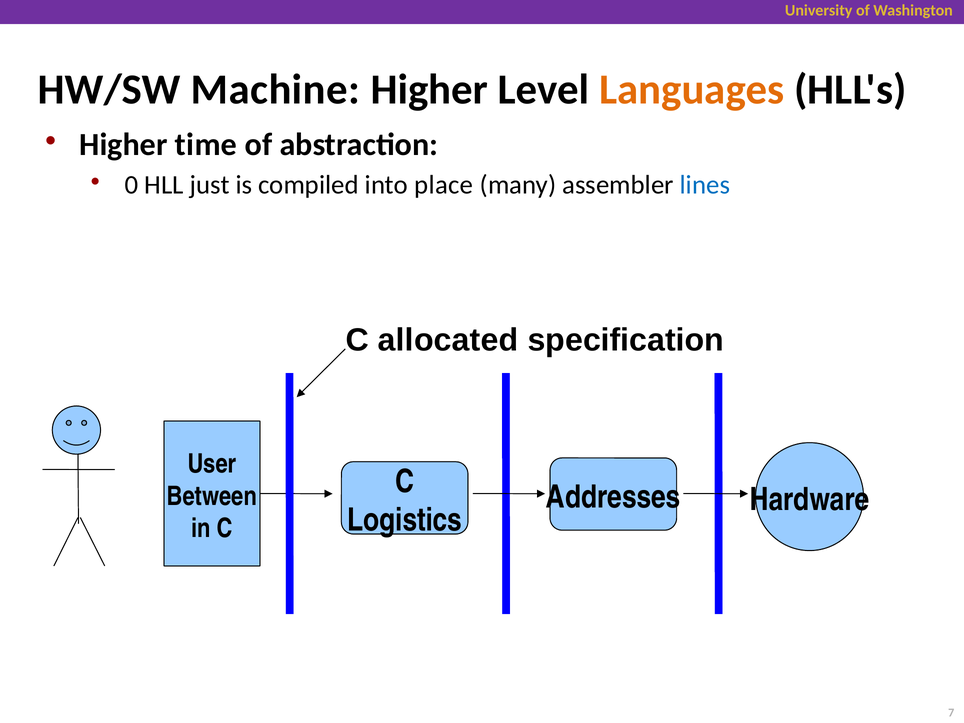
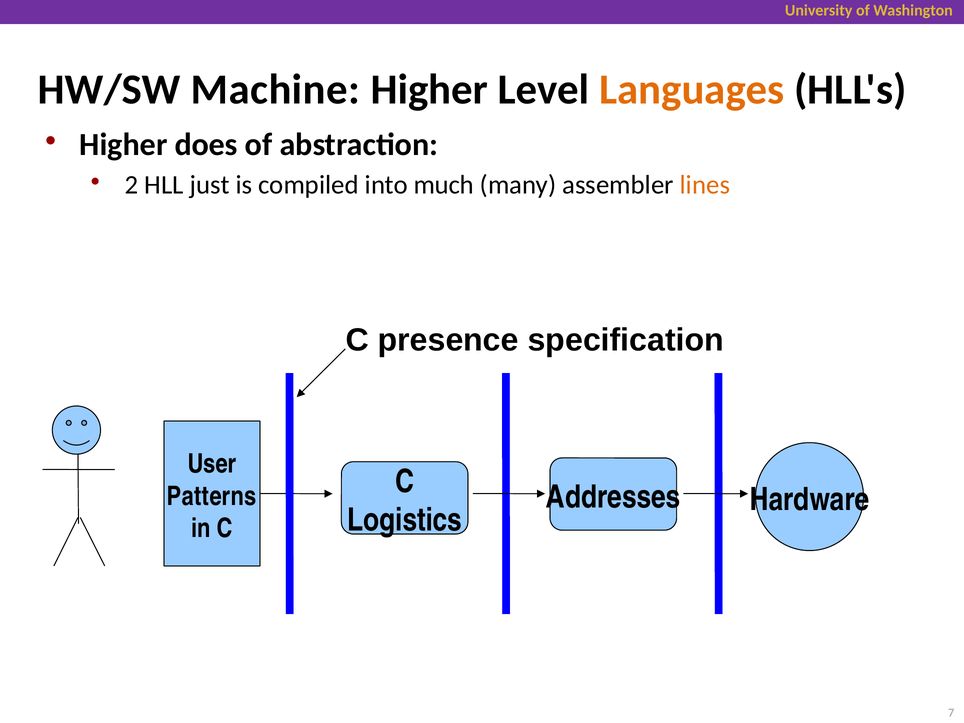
time: time -> does (206, 145)
0: 0 -> 2 (132, 185)
place: place -> much (444, 185)
lines colour: blue -> orange (705, 185)
allocated: allocated -> presence (448, 340)
Between: Between -> Patterns (212, 496)
